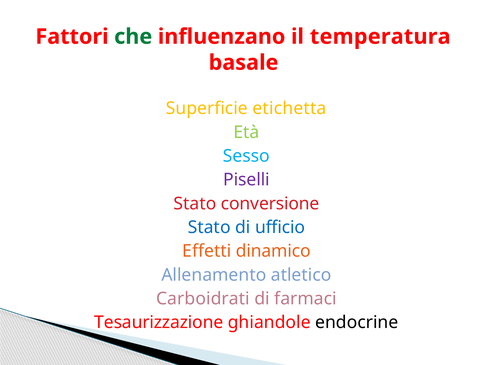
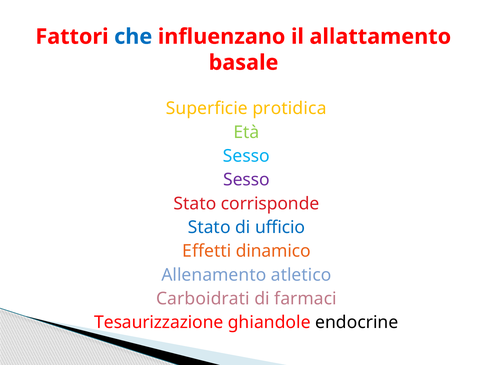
che colour: green -> blue (133, 37)
temperatura: temperatura -> allattamento (380, 37)
etichetta: etichetta -> protidica (289, 108)
Piselli: Piselli -> Sesso (247, 180)
conversione: conversione -> corrisponde (270, 203)
